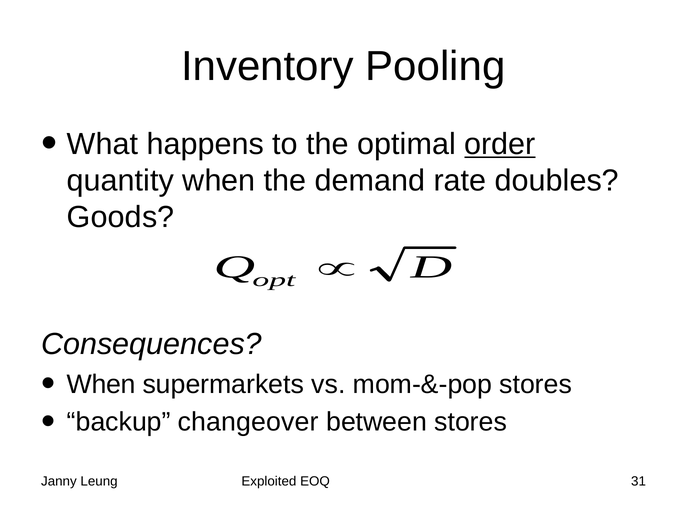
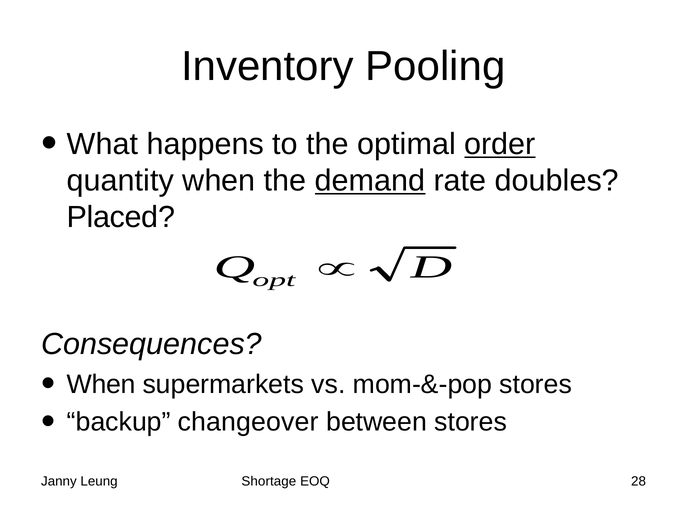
demand underline: none -> present (370, 181)
Goods: Goods -> Placed (121, 217)
Exploited: Exploited -> Shortage (269, 482)
31: 31 -> 28 (639, 482)
